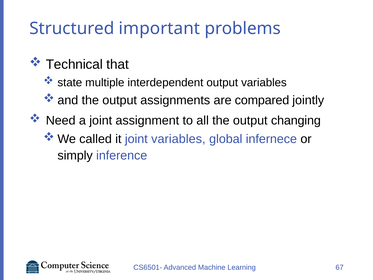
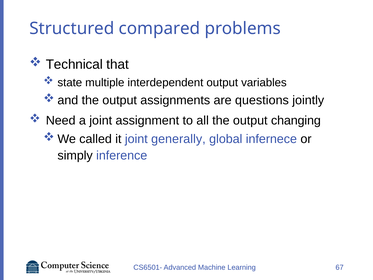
important: important -> compared (159, 29)
compared: compared -> questions (262, 100)
joint variables: variables -> generally (178, 139)
